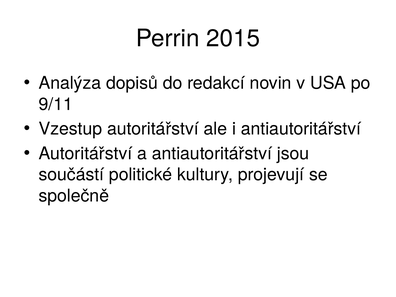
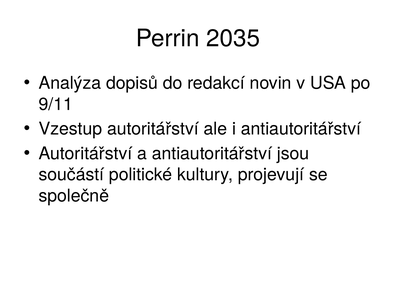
2015: 2015 -> 2035 (233, 38)
